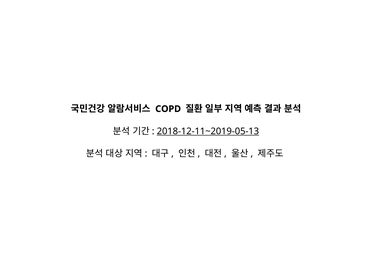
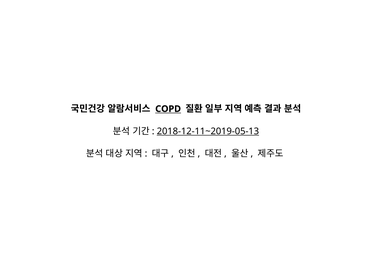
COPD underline: none -> present (168, 109)
